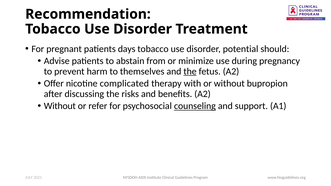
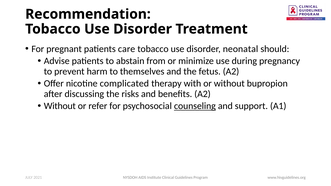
days: days -> care (127, 49)
potential: potential -> neonatal (241, 49)
the underline: present -> none (190, 71)
